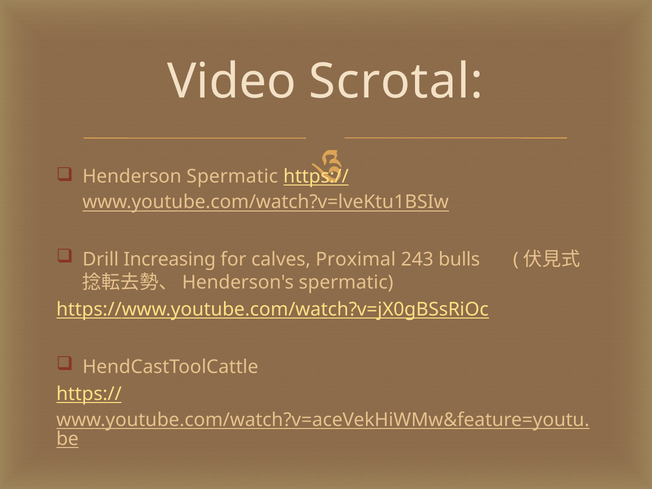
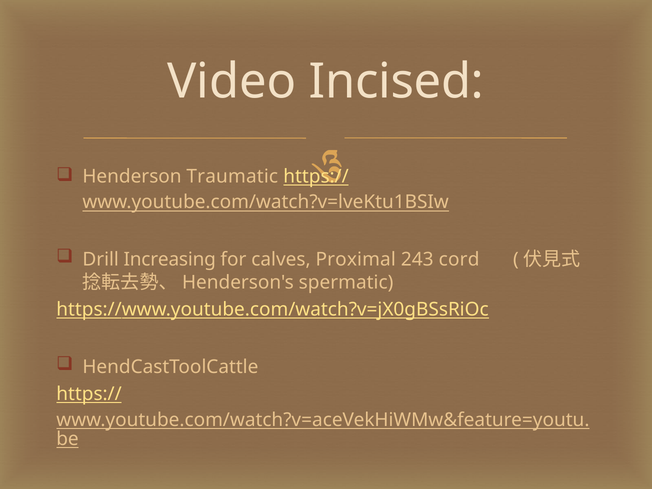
Scrotal: Scrotal -> Incised (396, 82)
Henderson Spermatic: Spermatic -> Traumatic (232, 176)
bulls: bulls -> cord (459, 260)
